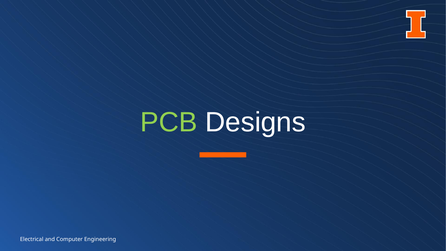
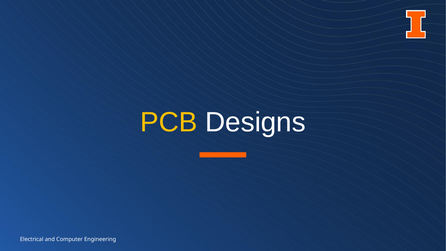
PCB colour: light green -> yellow (169, 122)
